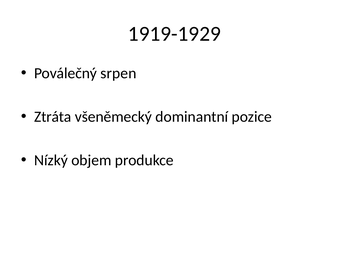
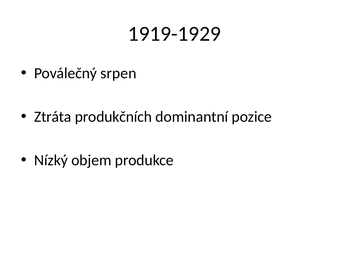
všeněmecký: všeněmecký -> produkčních (113, 117)
